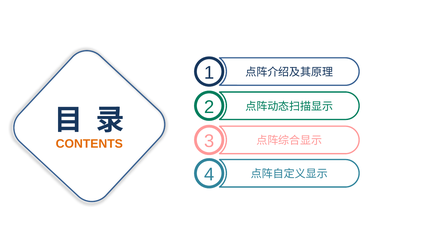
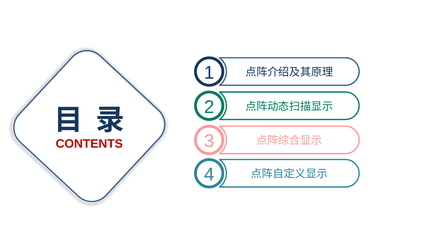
CONTENTS colour: orange -> red (89, 144)
